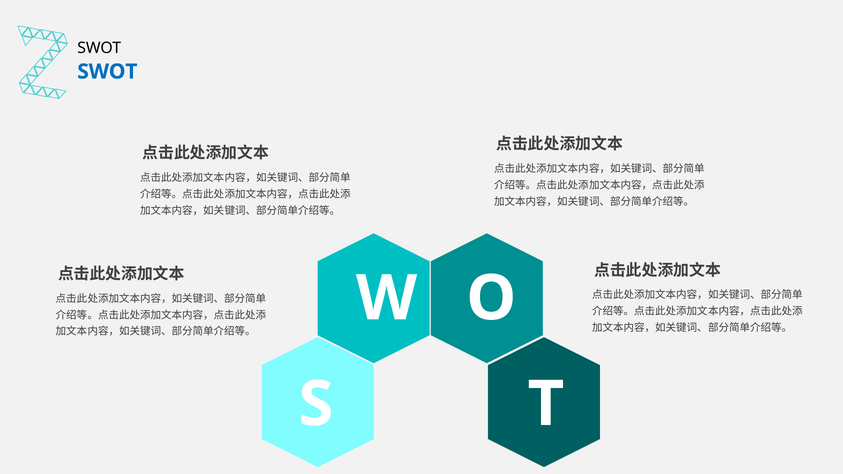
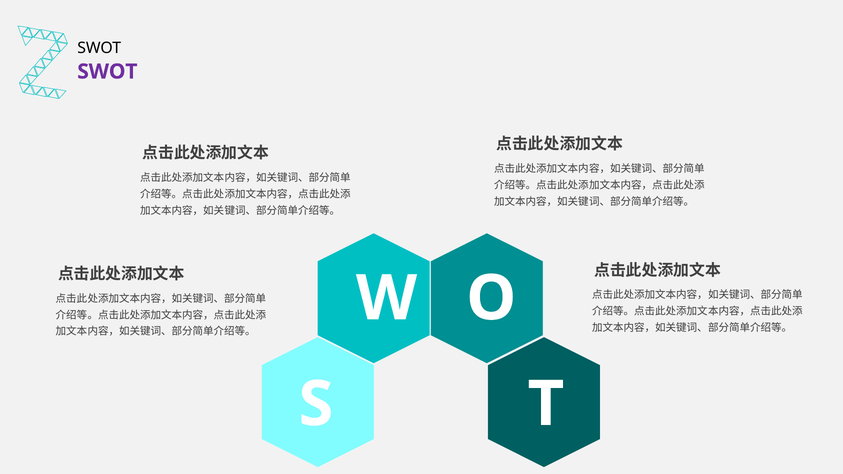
SWOT colour: blue -> purple (107, 72)
